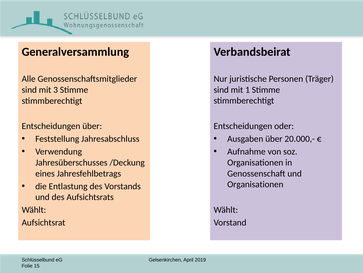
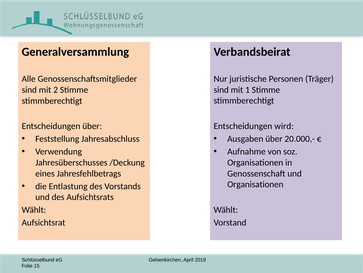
3: 3 -> 2 (56, 90)
oder: oder -> wird (284, 126)
